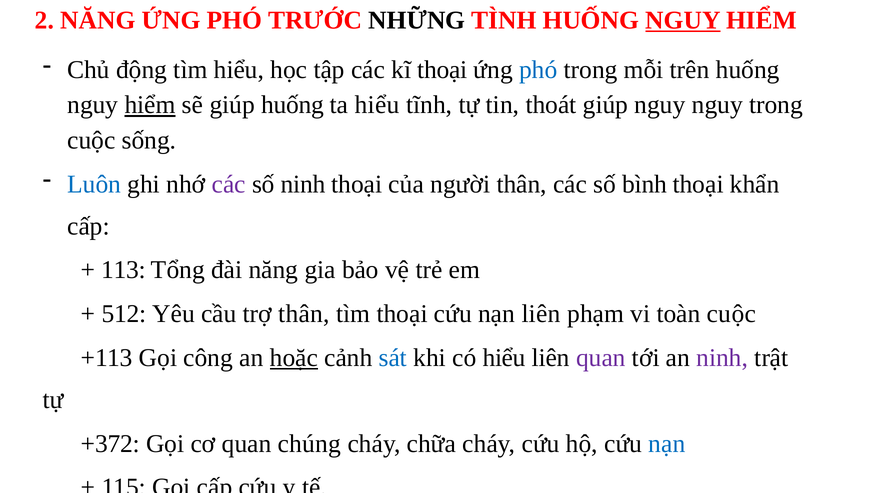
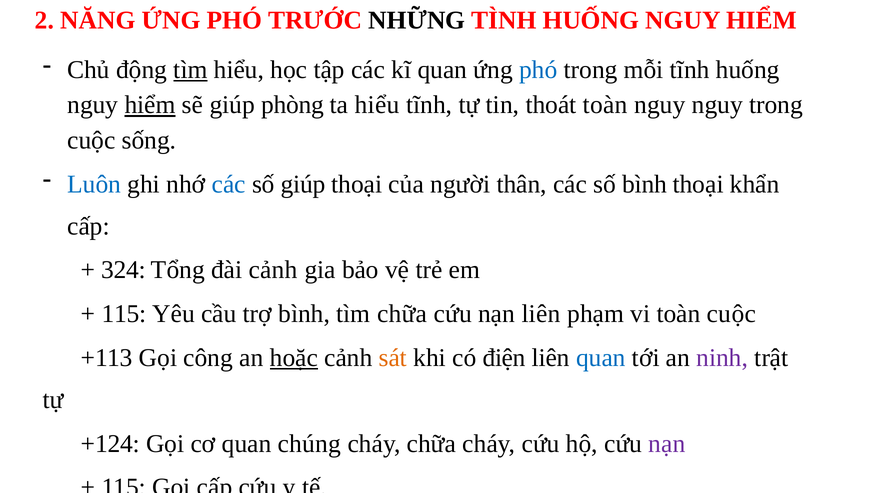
NGUY underline: present -> none (683, 20)
tìm underline: none -> present (190, 70)
kĩ thoại: thoại -> quan (442, 70)
mỗi trên: trên -> tĩnh (690, 70)
giúp huống: huống -> phòng (293, 105)
thoát giúp: giúp -> toàn (605, 105)
các colour: purple -> blue (229, 184)
số ninh: ninh -> giúp (303, 184)
113: 113 -> 324 (123, 270)
đài năng: năng -> cảnh (273, 270)
512: 512 -> 115 (124, 314)
trợ thân: thân -> bình (304, 314)
tìm thoại: thoại -> chữa (402, 314)
sát colour: blue -> orange (393, 358)
có hiểu: hiểu -> điện (504, 358)
quan colour: purple -> blue (601, 358)
+372: +372 -> +124 (110, 443)
nạn colour: blue -> purple (667, 443)
